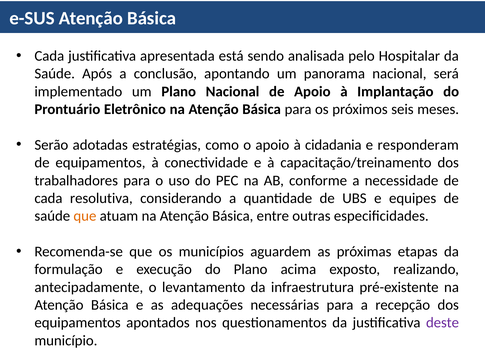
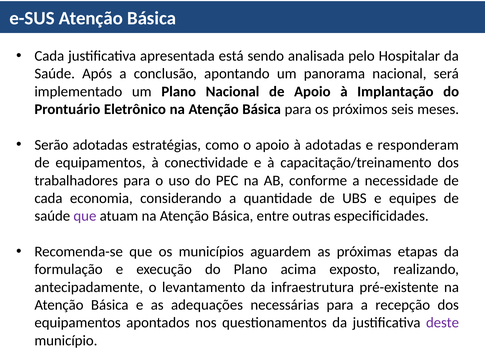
à cidadania: cidadania -> adotadas (333, 145)
resolutiva: resolutiva -> economia (101, 198)
que colour: orange -> purple (85, 216)
